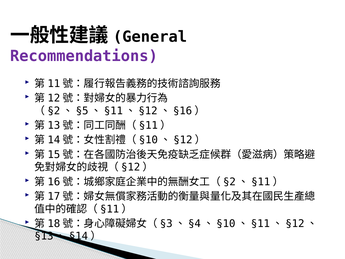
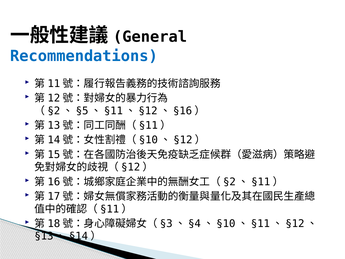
Recommendations colour: purple -> blue (84, 56)
